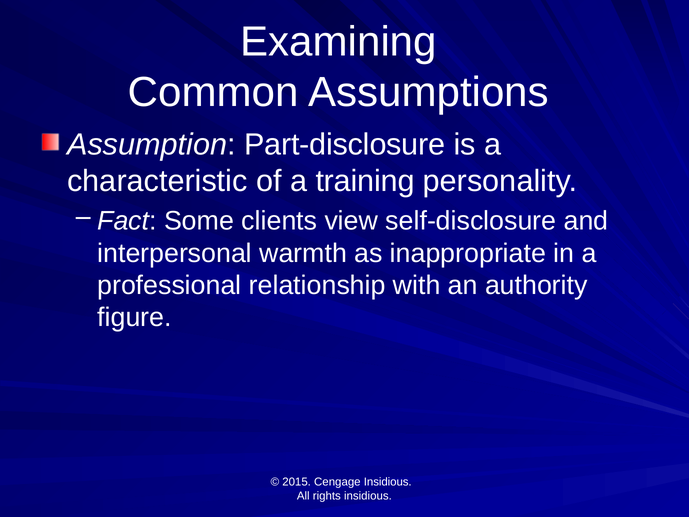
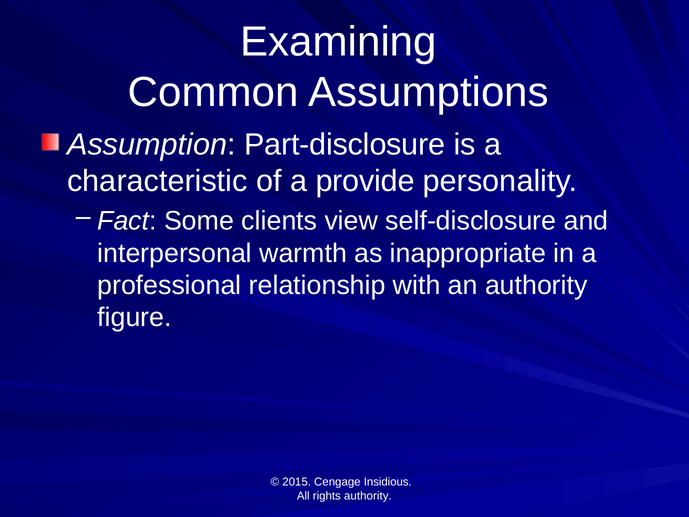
training: training -> provide (365, 181)
rights insidious: insidious -> authority (368, 496)
